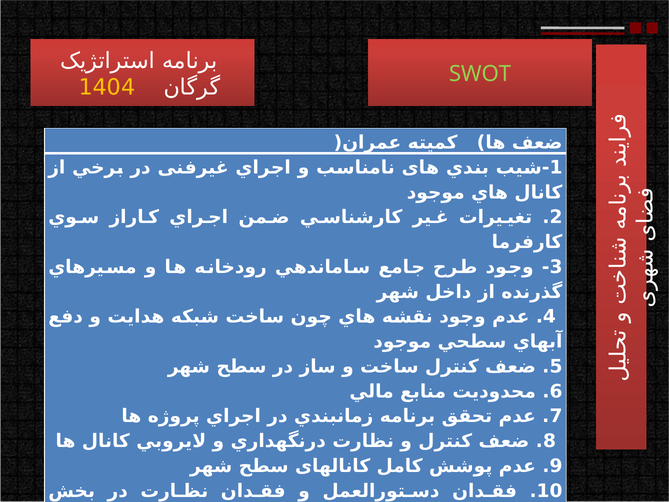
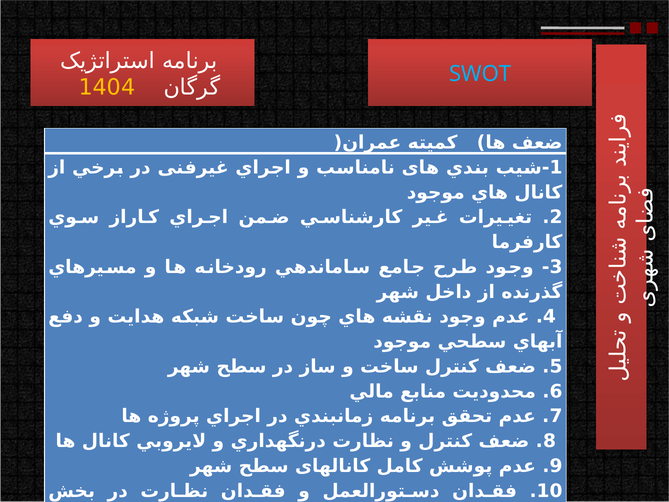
SWOT colour: light green -> light blue (480, 74)
